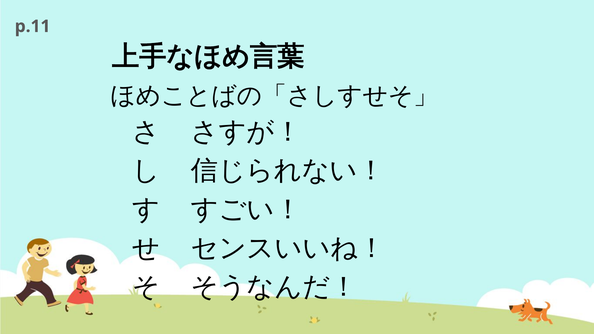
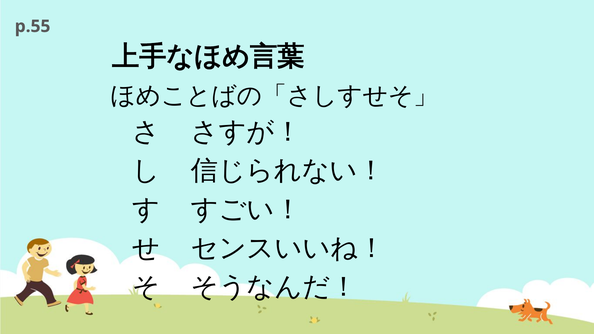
p.11: p.11 -> p.55 (33, 26)
